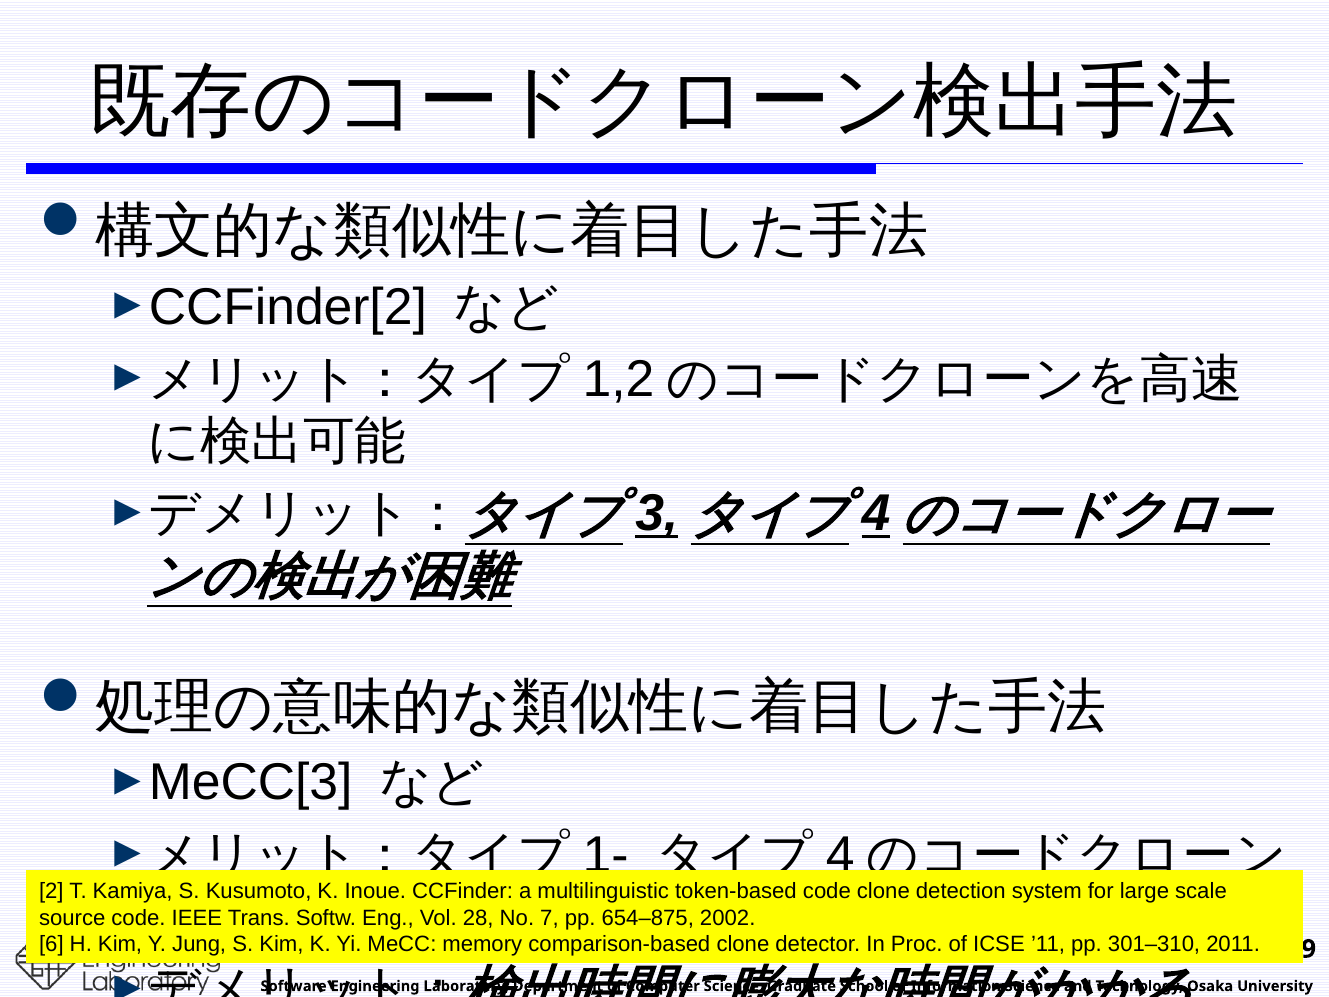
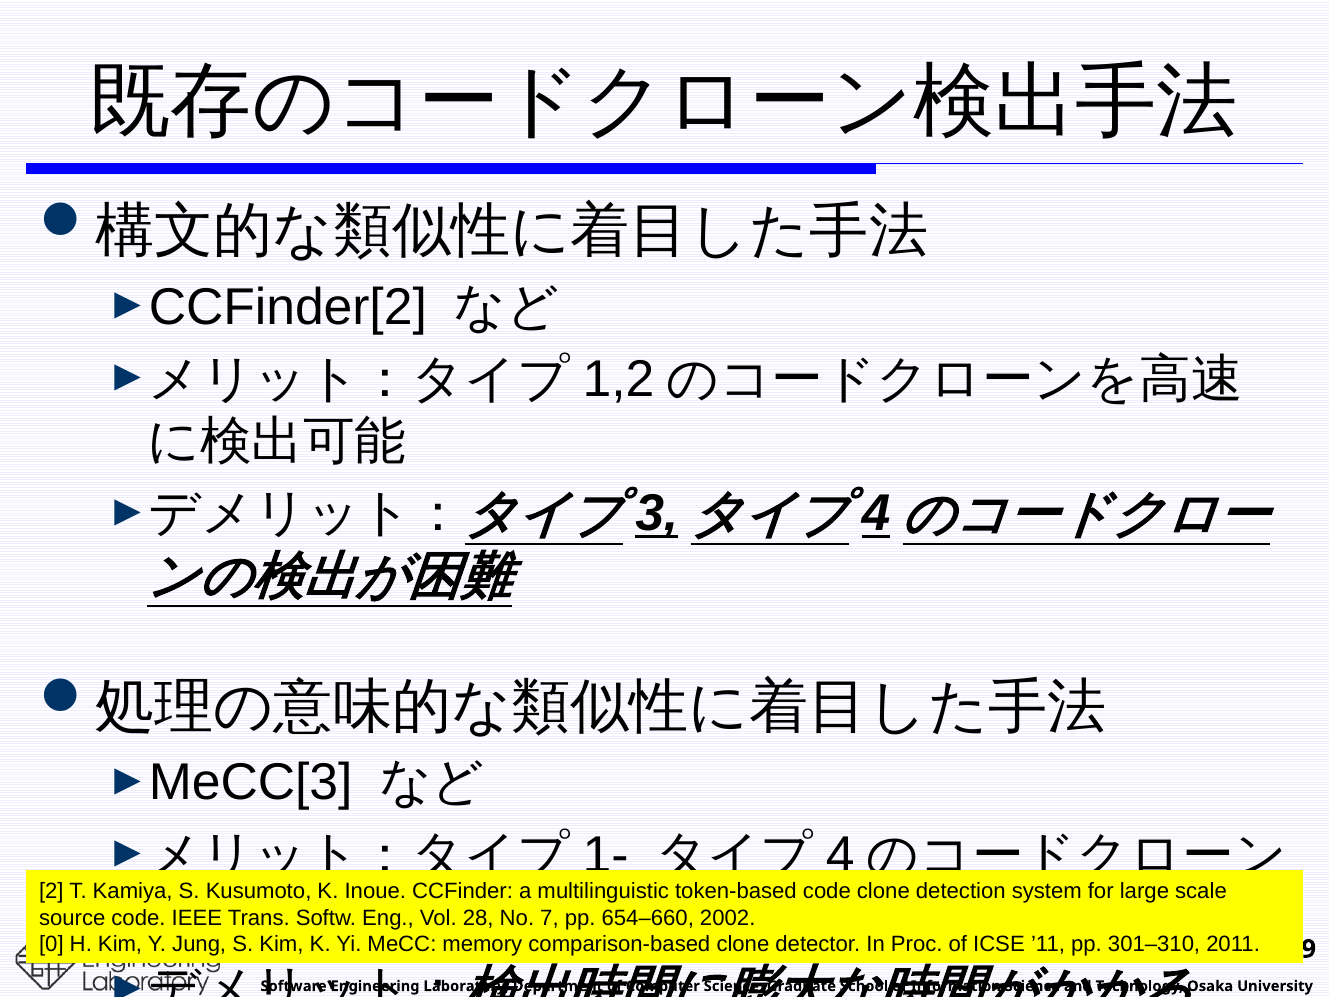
654–875: 654–875 -> 654–660 (648, 918)
6: 6 -> 0 (51, 944)
